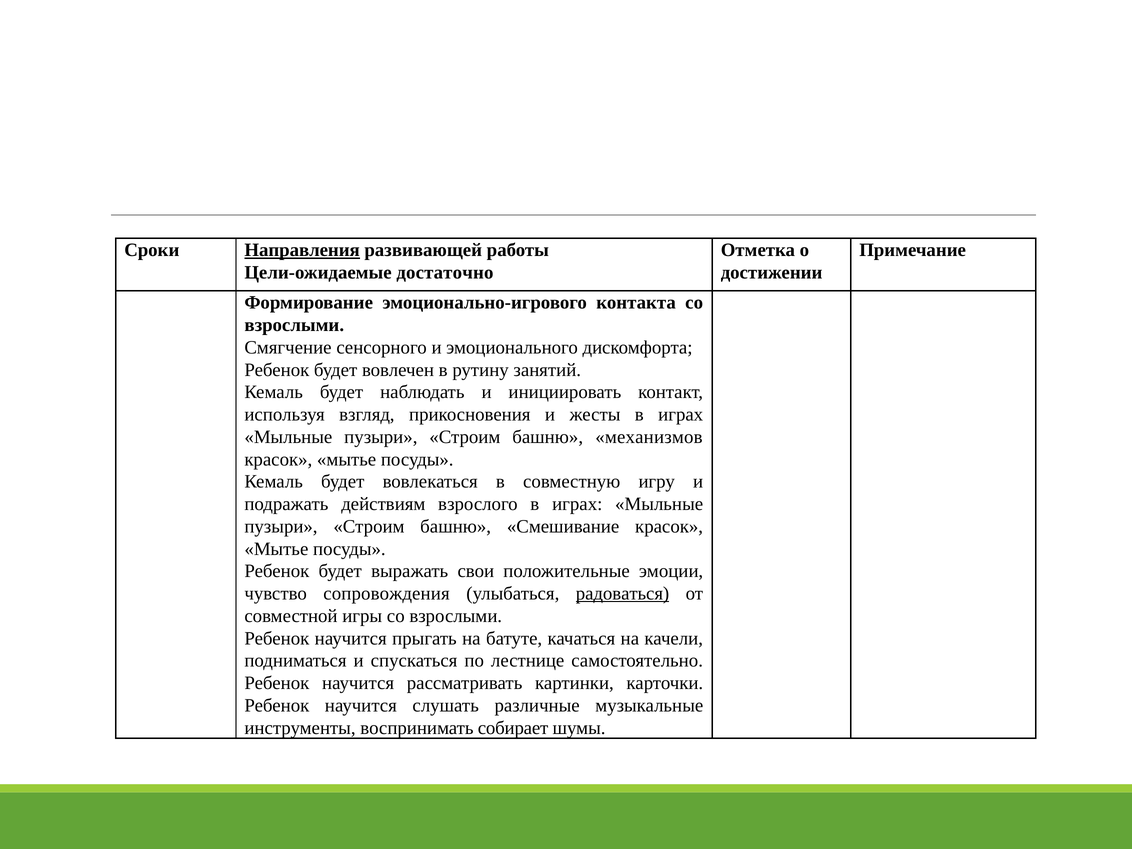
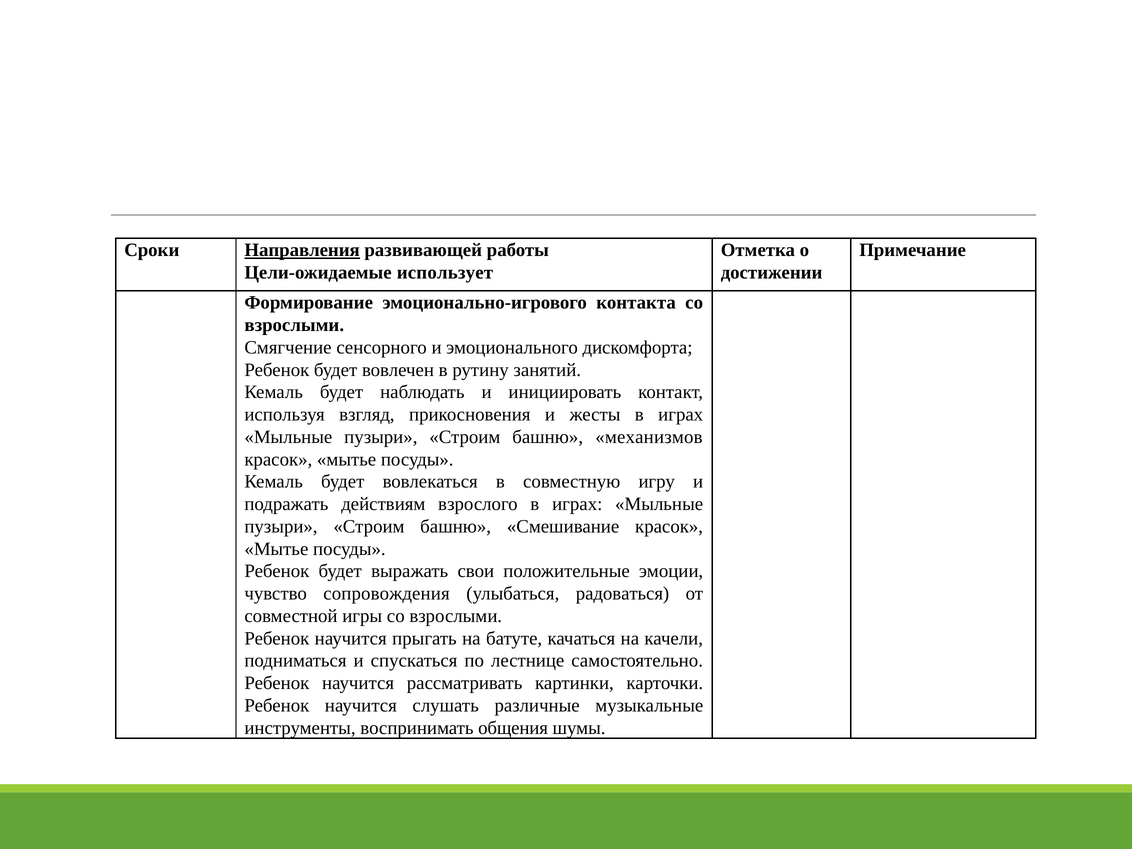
достаточно: достаточно -> использует (445, 273)
радоваться underline: present -> none (623, 594)
собирает: собирает -> общения (513, 728)
